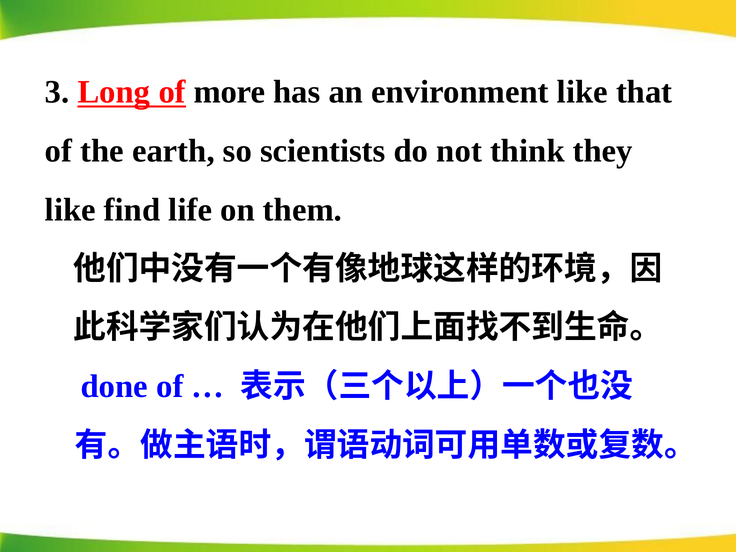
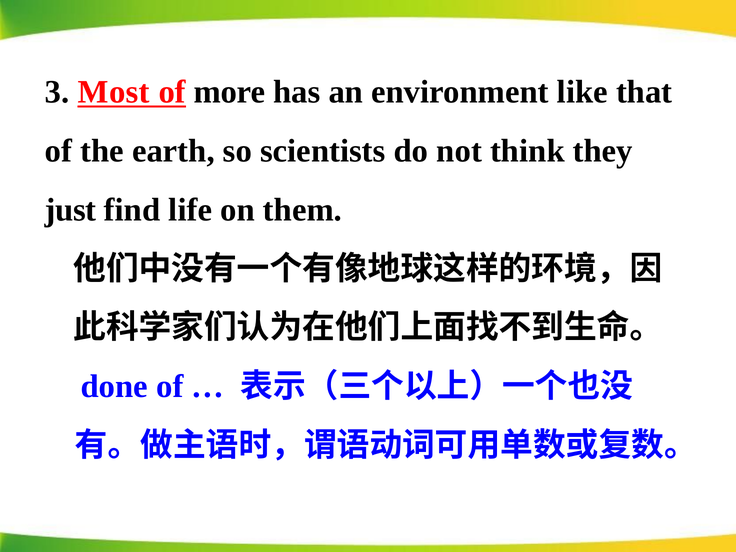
Long: Long -> Most (114, 92)
like: like -> just (71, 210)
